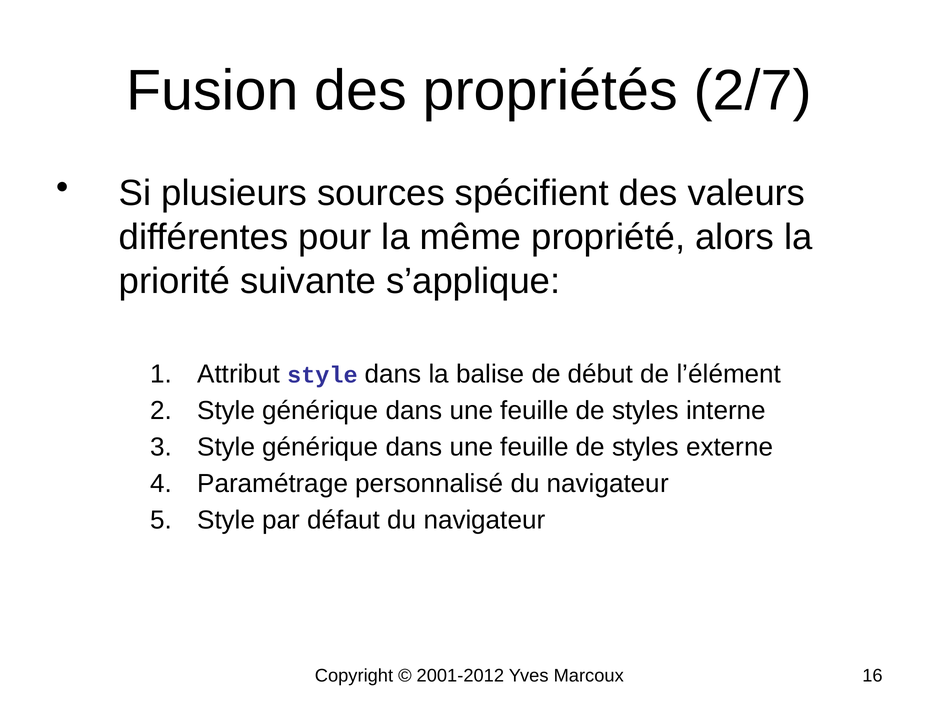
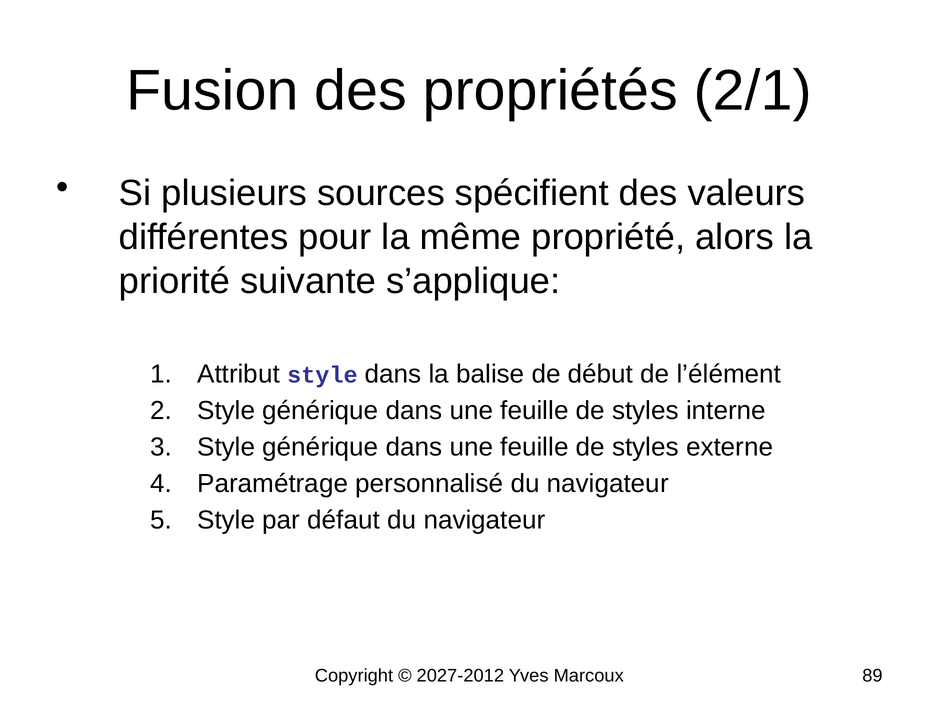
2/7: 2/7 -> 2/1 (753, 91)
2001-2012: 2001-2012 -> 2027-2012 (460, 676)
16: 16 -> 89 (872, 676)
